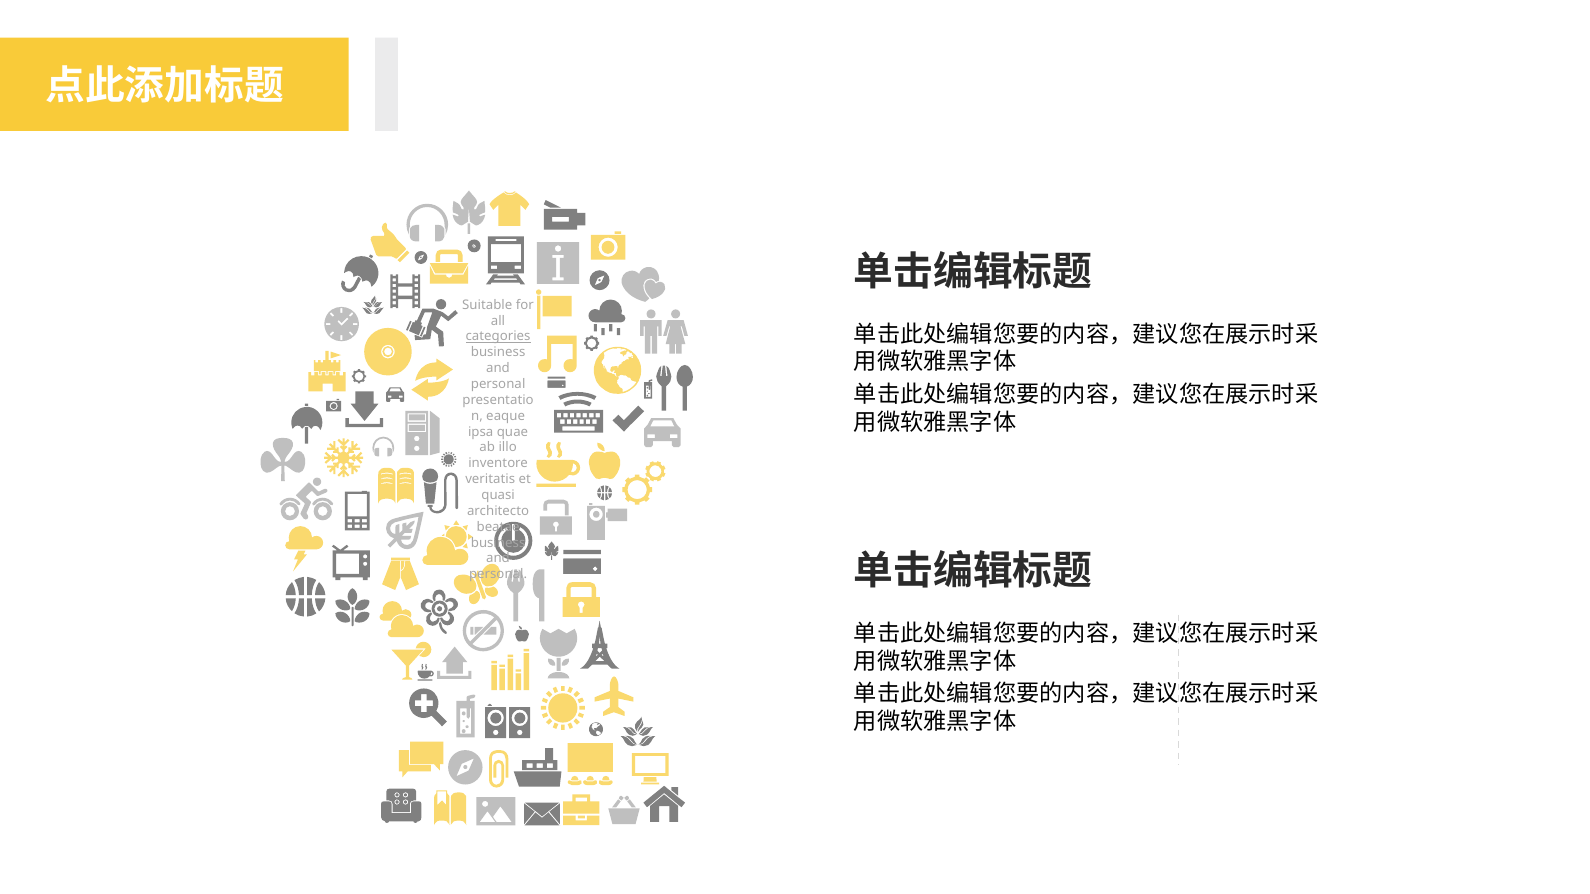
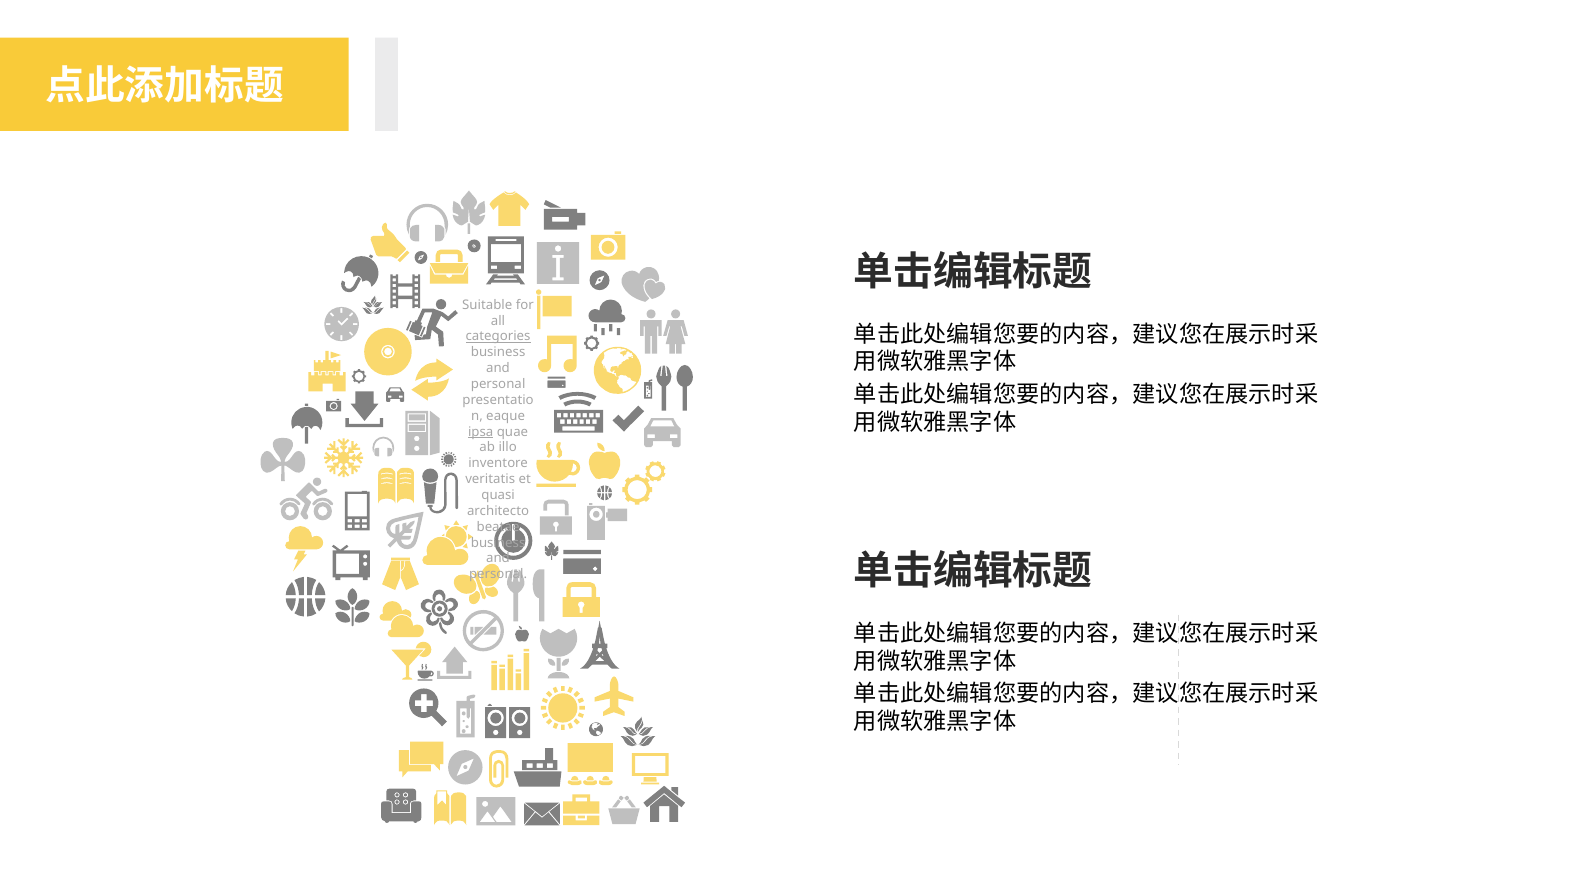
ipsa underline: none -> present (481, 432)
